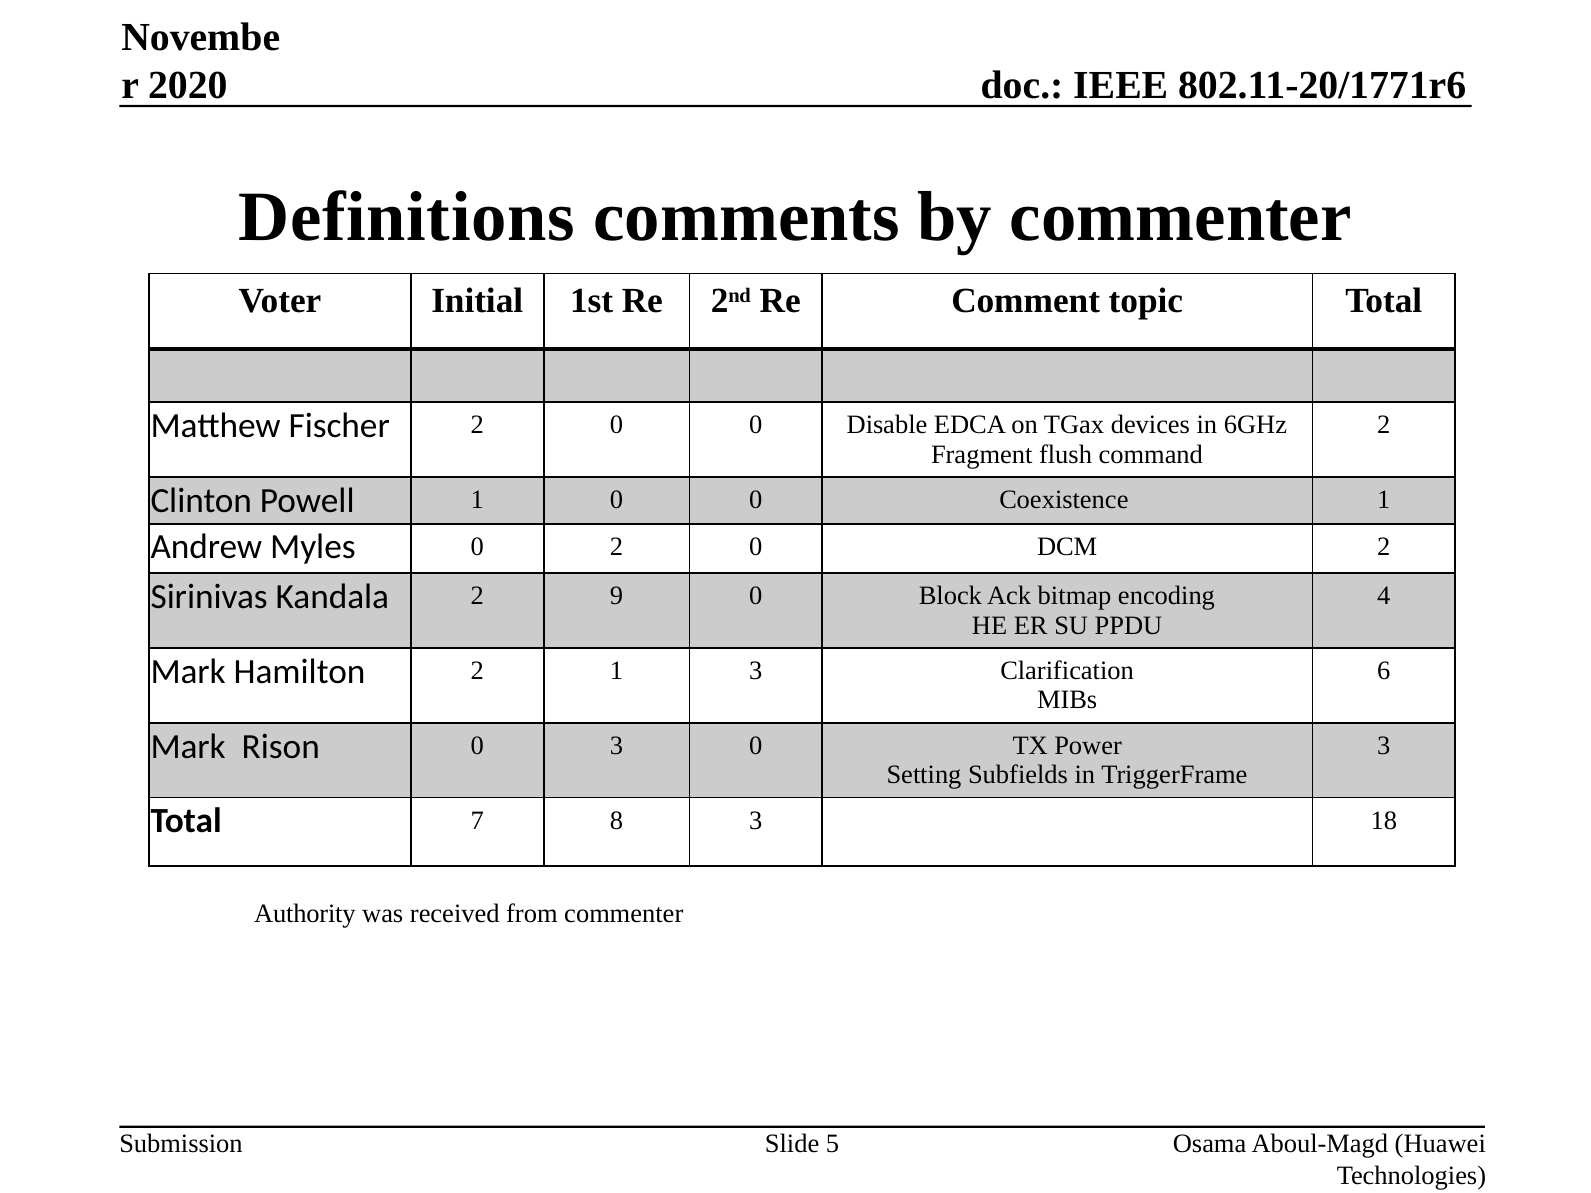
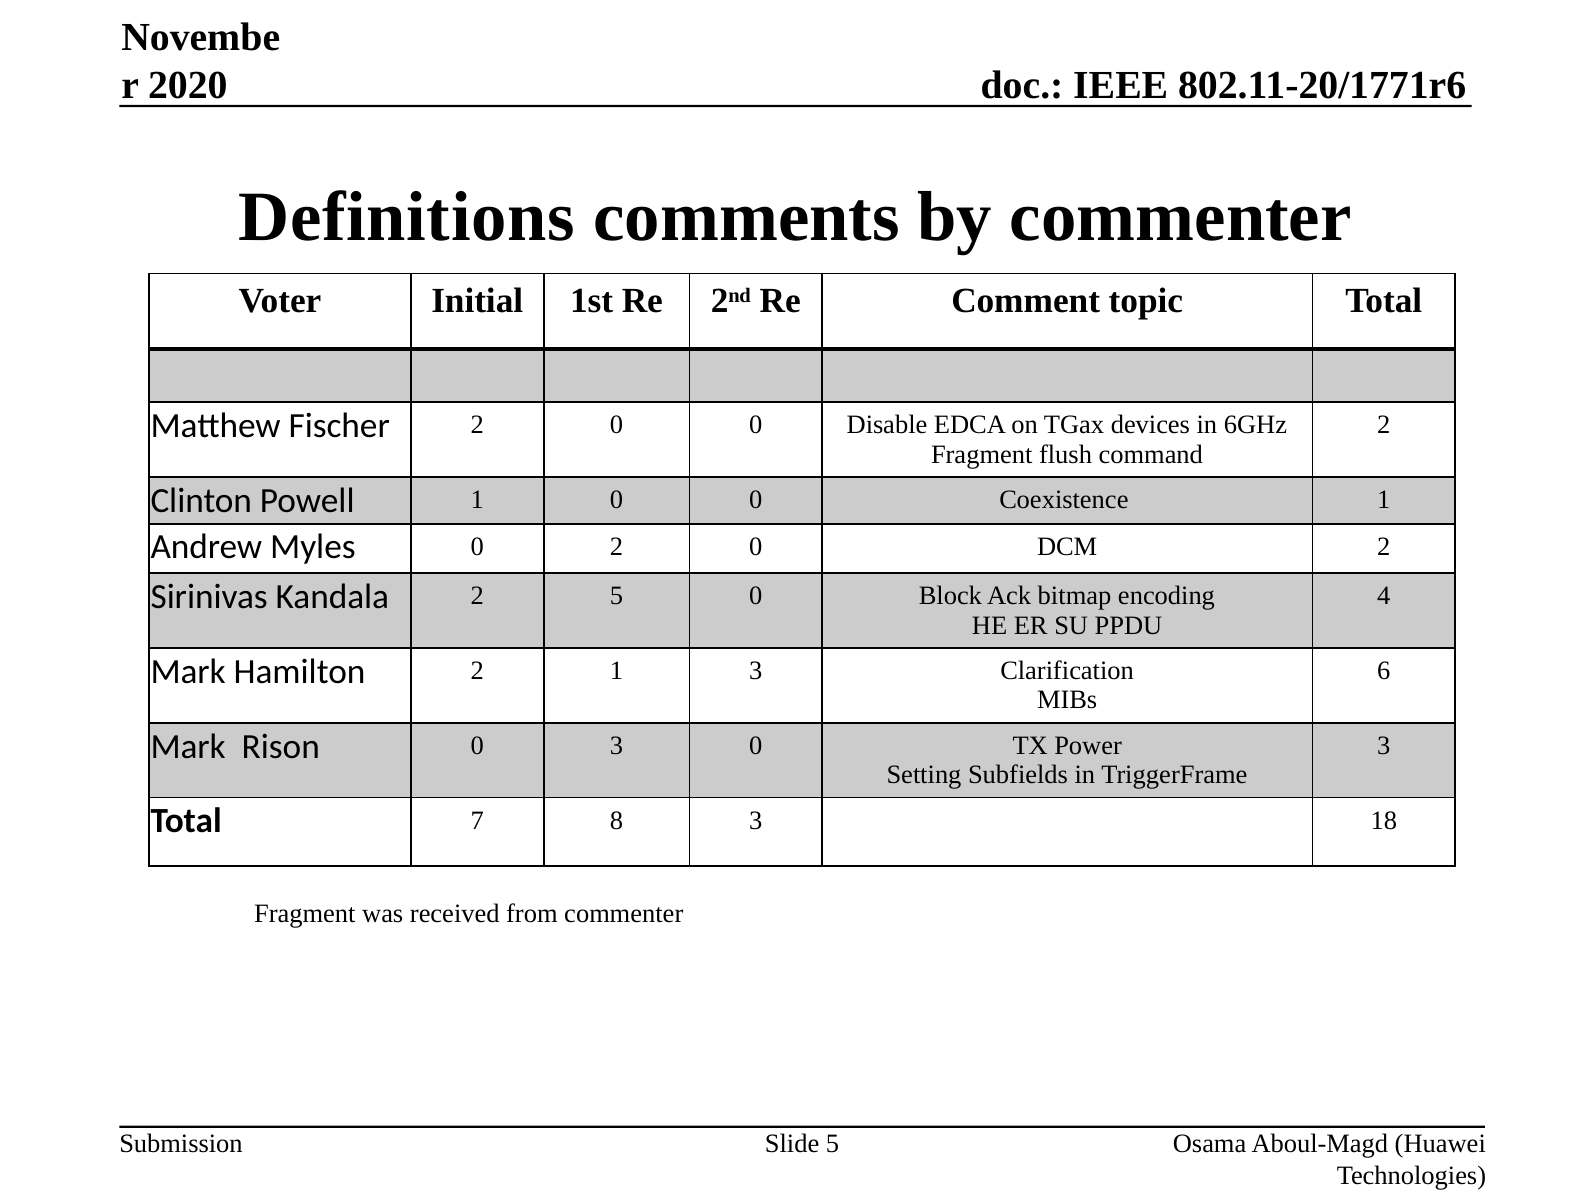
2 9: 9 -> 5 (617, 596)
Authority: Authority -> Fragment (305, 914)
